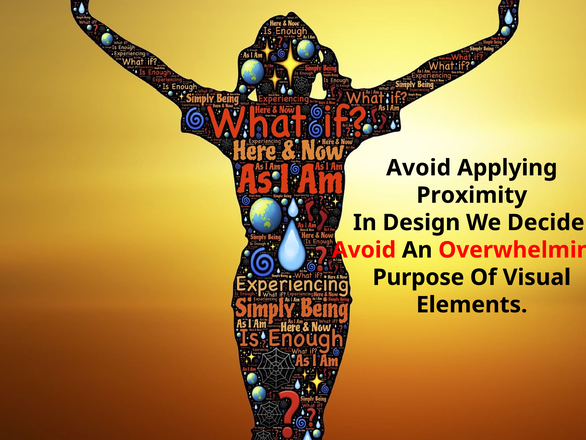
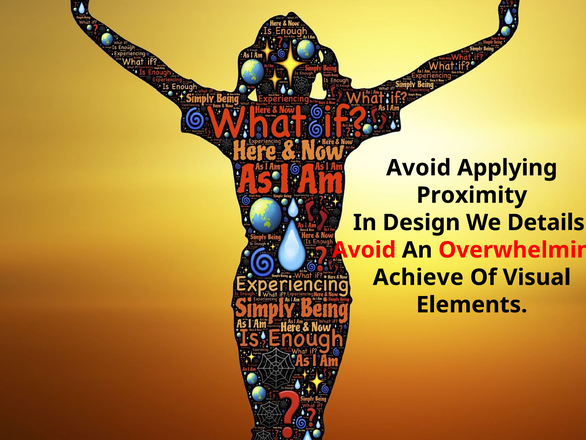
Decide: Decide -> Details (546, 222)
Purpose: Purpose -> Achieve (418, 277)
